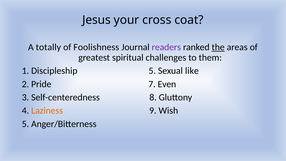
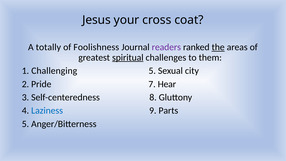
spiritual underline: none -> present (128, 57)
Discipleship: Discipleship -> Challenging (54, 71)
like: like -> city (192, 71)
Even: Even -> Hear (167, 84)
Laziness colour: orange -> blue (47, 111)
Wish: Wish -> Parts (168, 111)
